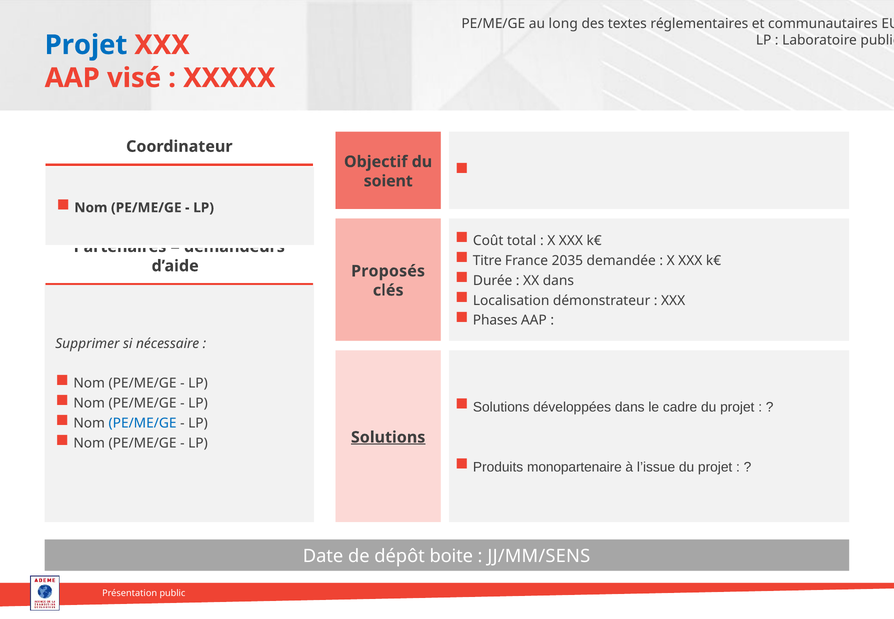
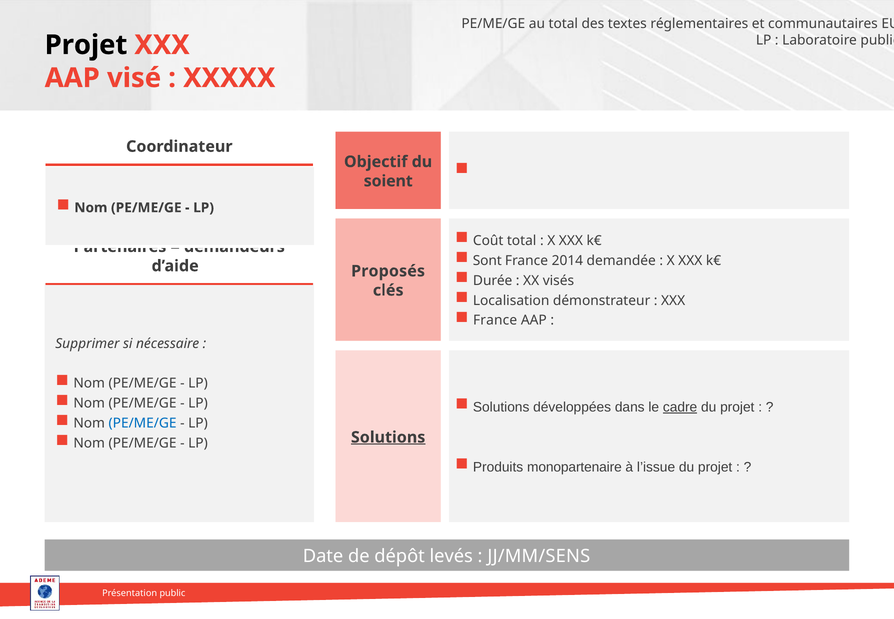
au long: long -> total (563, 24)
Projet colour: blue -> black (86, 45)
Titre: Titre -> Sont (487, 261)
2035: 2035 -> 2014 (567, 261)
XX dans: dans -> visés (558, 281)
Phases: Phases -> France (495, 320)
cadre underline: none -> present (680, 407)
boite: boite -> levés (451, 556)
